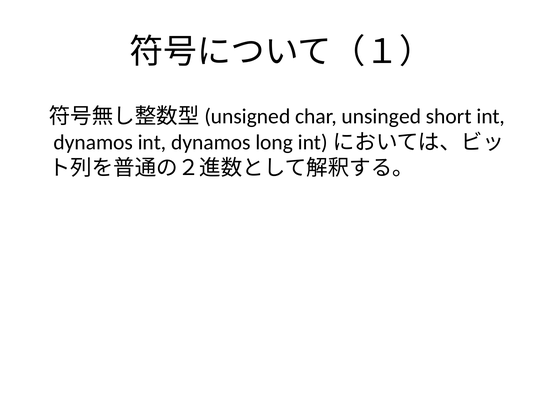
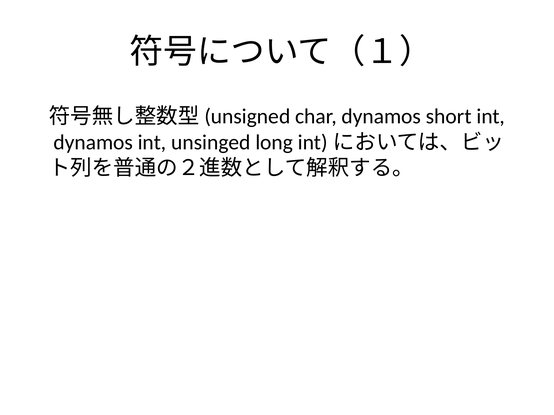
char unsinged: unsinged -> dynamos (381, 117)
dynamos: dynamos -> unsinged (211, 143)
